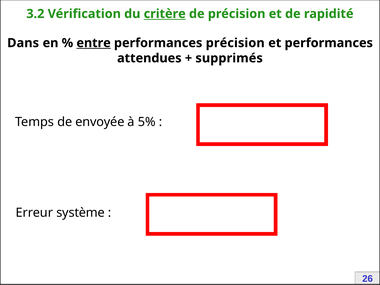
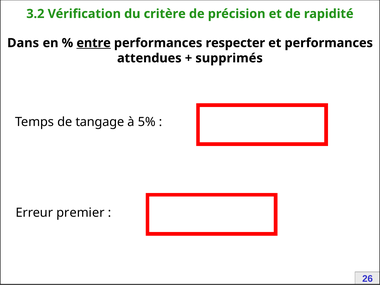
critère underline: present -> none (165, 14)
performances précision: précision -> respecter (235, 43)
envoyée: envoyée -> tangage (100, 122)
système: système -> premier (80, 213)
